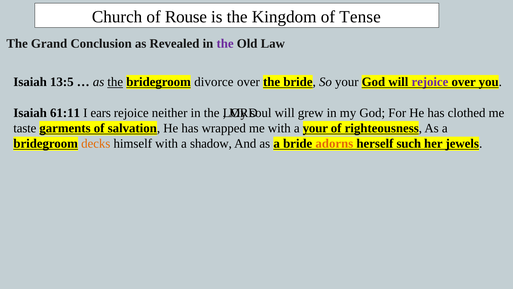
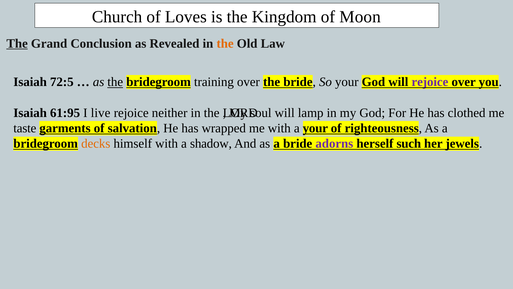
Rouse: Rouse -> Loves (186, 17)
Tense: Tense -> Moon (360, 17)
The underline: none -> present (17, 43)
the colour: purple -> orange (225, 43)
13:5: 13:5 -> 72:5 (62, 82)
divorce: divorce -> training (214, 82)
61:11: 61:11 -> 61:95 (65, 113)
ears: ears -> live (101, 113)
grew: grew -> lamp (311, 113)
adorns colour: orange -> purple (334, 143)
